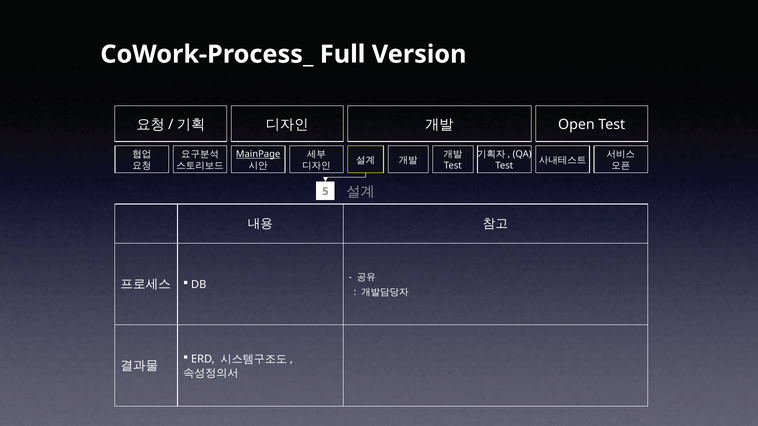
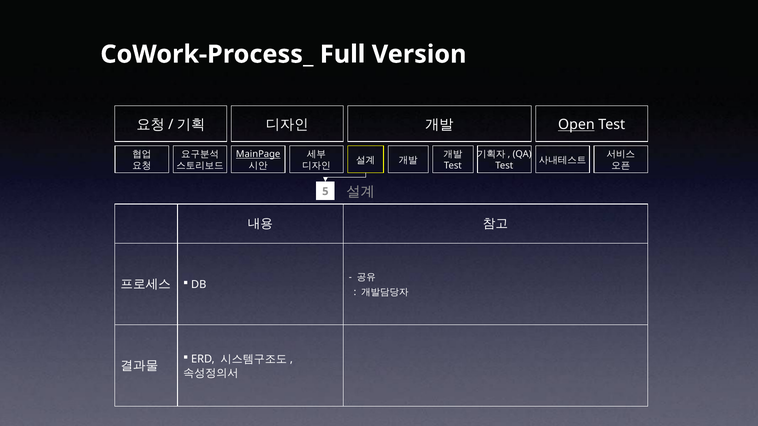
Open underline: none -> present (576, 125)
